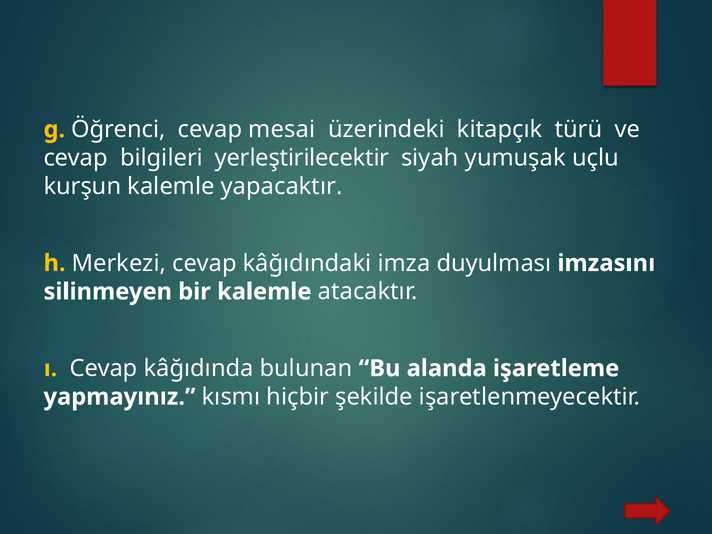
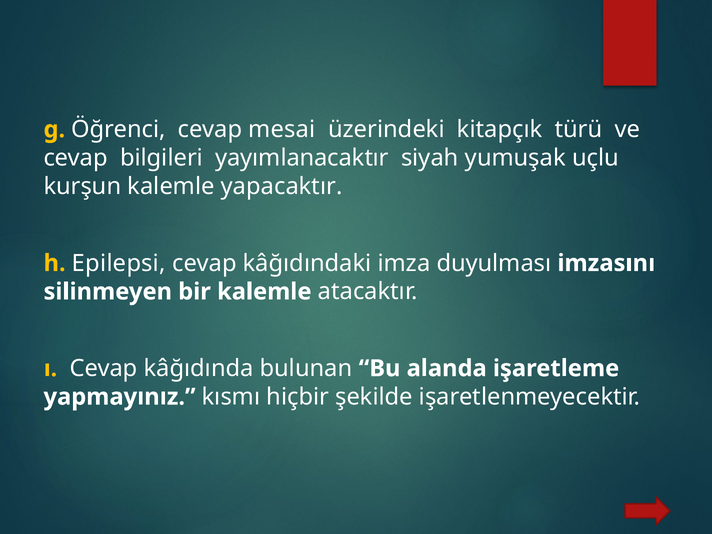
yerleştirilecektir: yerleştirilecektir -> yayımlanacaktır (302, 158)
Merkezi: Merkezi -> Epilepsi (119, 263)
